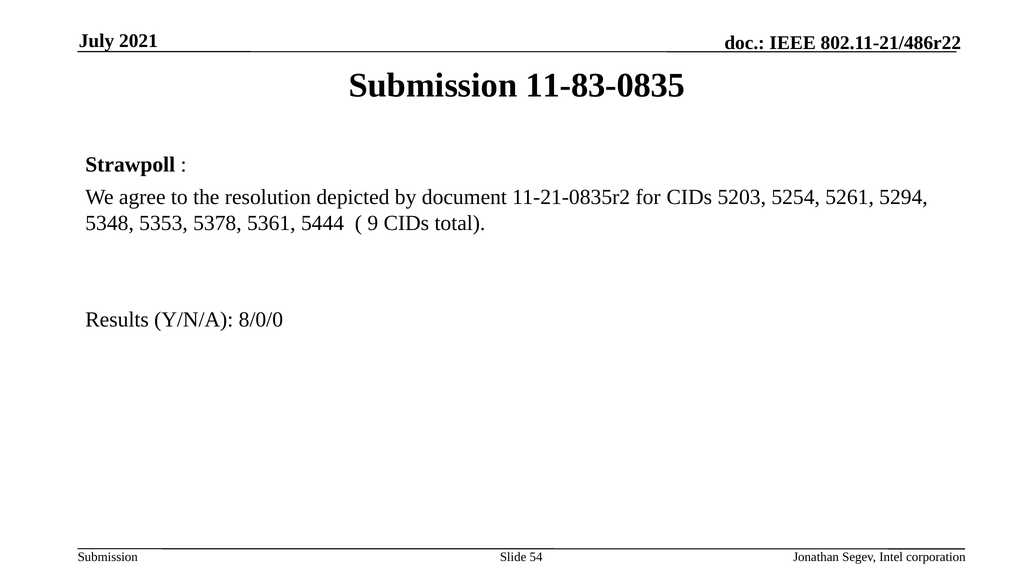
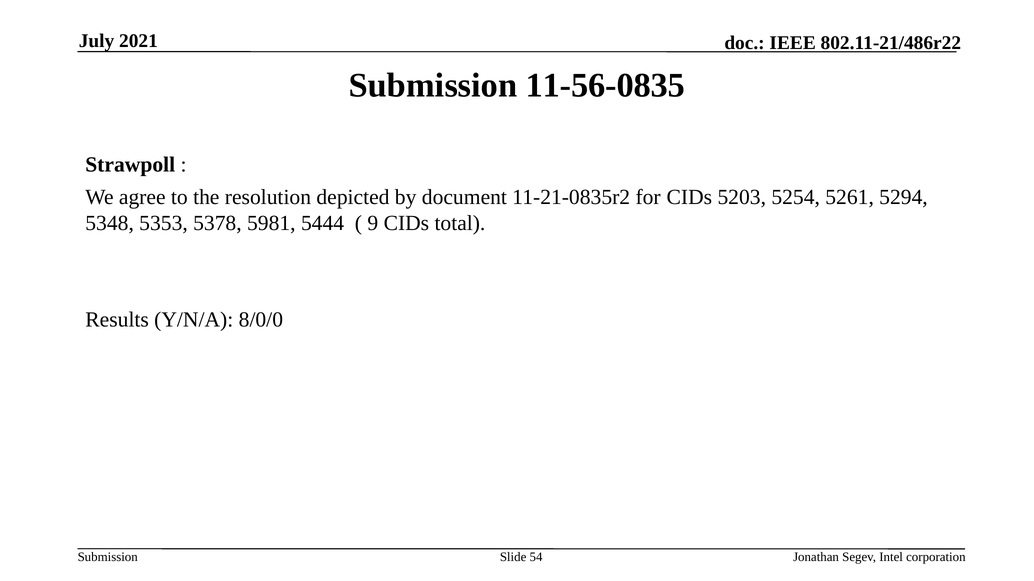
11-83-0835: 11-83-0835 -> 11-56-0835 (605, 85)
5361: 5361 -> 5981 (271, 223)
